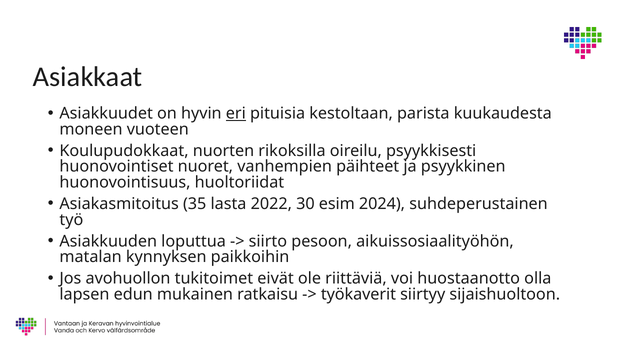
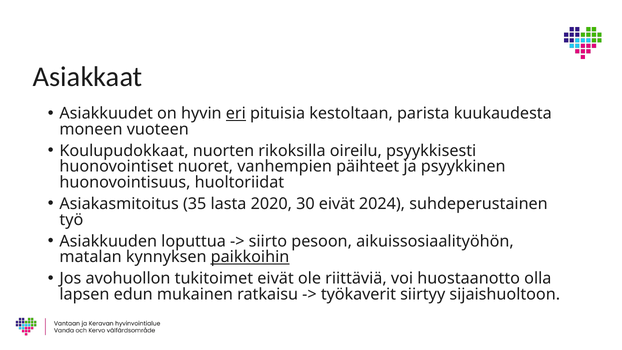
2022: 2022 -> 2020 (271, 204)
30 esim: esim -> eivät (337, 204)
paikkoihin underline: none -> present (250, 257)
